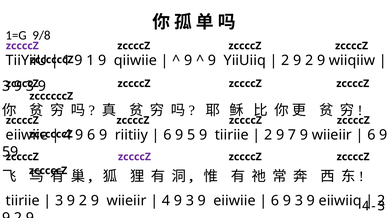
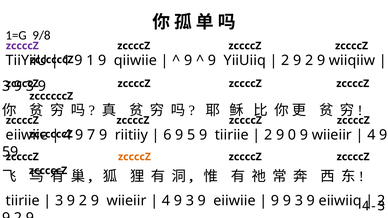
6: 6 -> 7 (91, 135)
7: 7 -> 0 (292, 135)
6: 6 -> 4 (371, 135)
zccccZ colour: purple -> orange (134, 157)
6: 6 -> 9 (275, 201)
